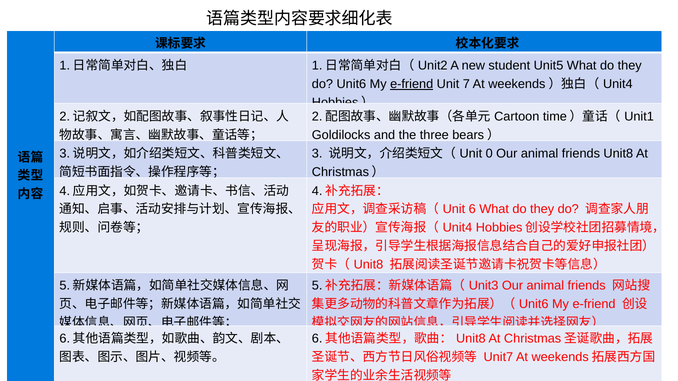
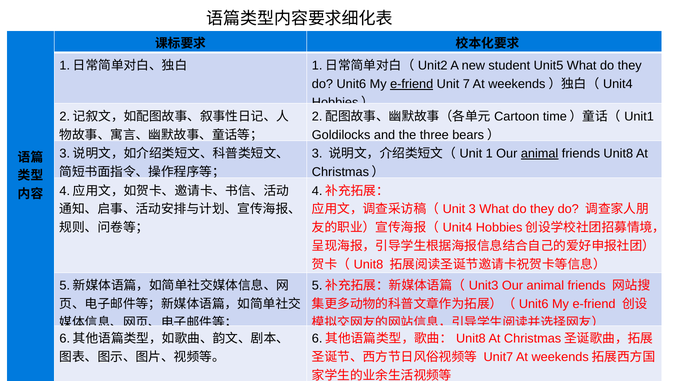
0: 0 -> 1 (489, 154)
animal underline: none -> present (540, 154)
Unit 6: 6 -> 3 (472, 209)
